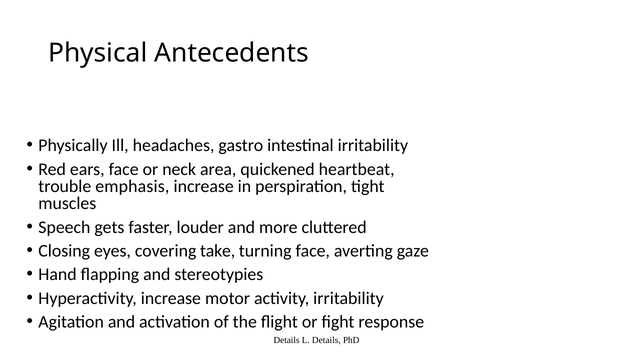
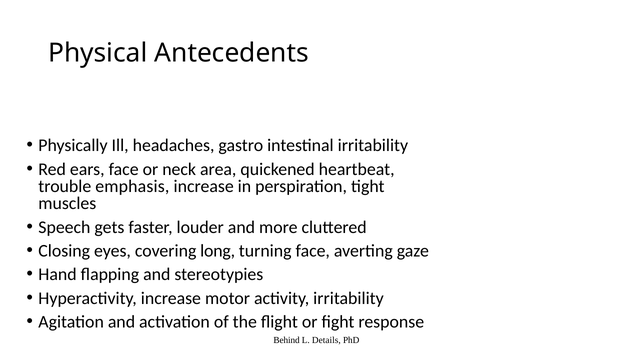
take: take -> long (218, 251)
Details: Details -> Behind (287, 340)
